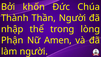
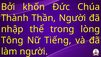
Phận: Phận -> Tông (12, 40)
Amen: Amen -> Tiếng (58, 40)
